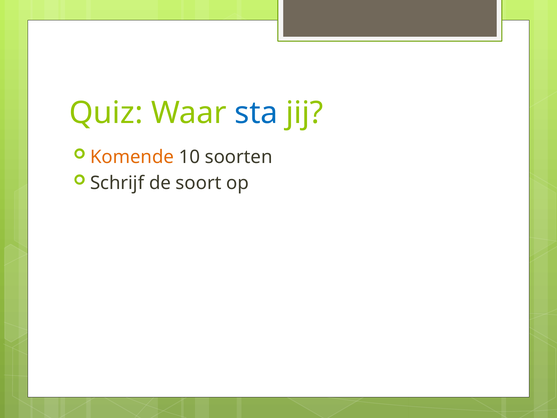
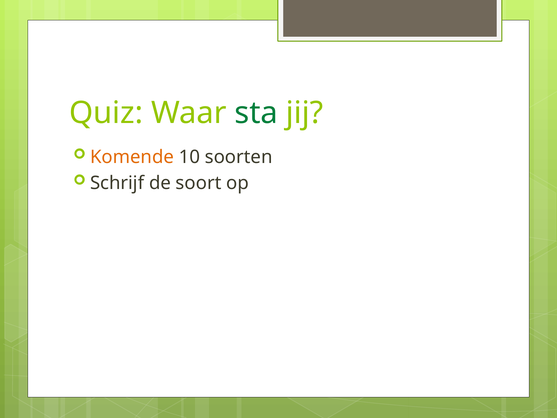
sta colour: blue -> green (256, 113)
